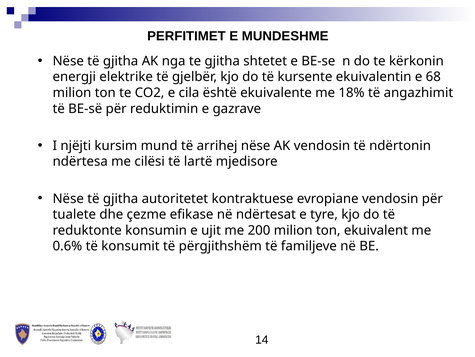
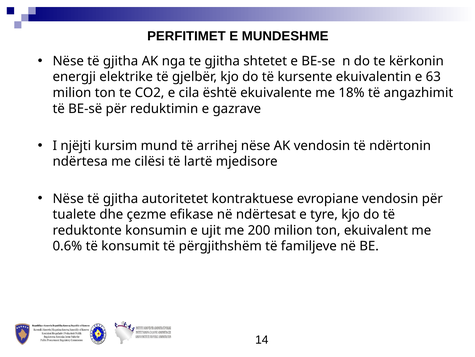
68: 68 -> 63 (433, 77)
